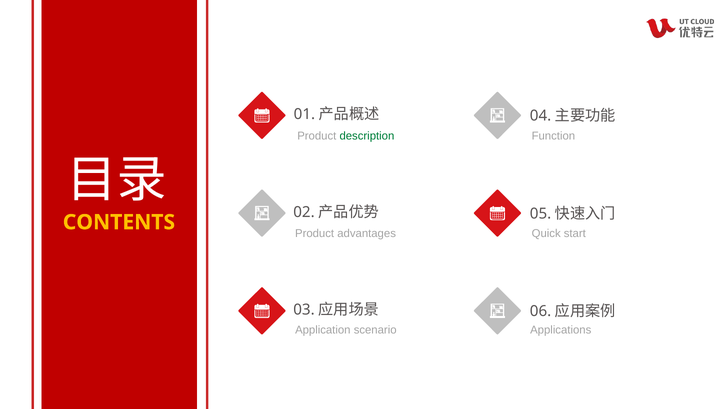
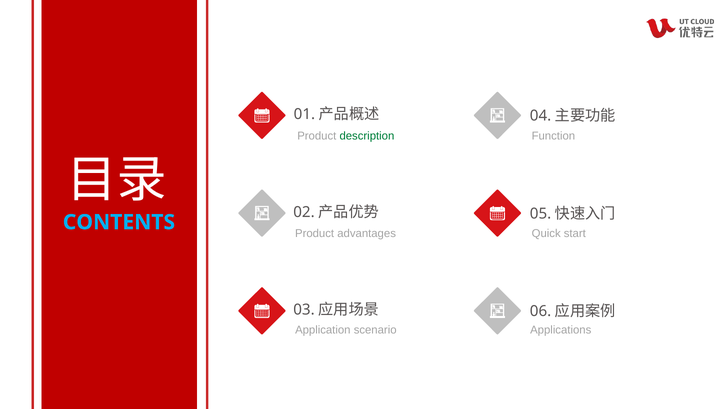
CONTENTS colour: yellow -> light blue (119, 222)
